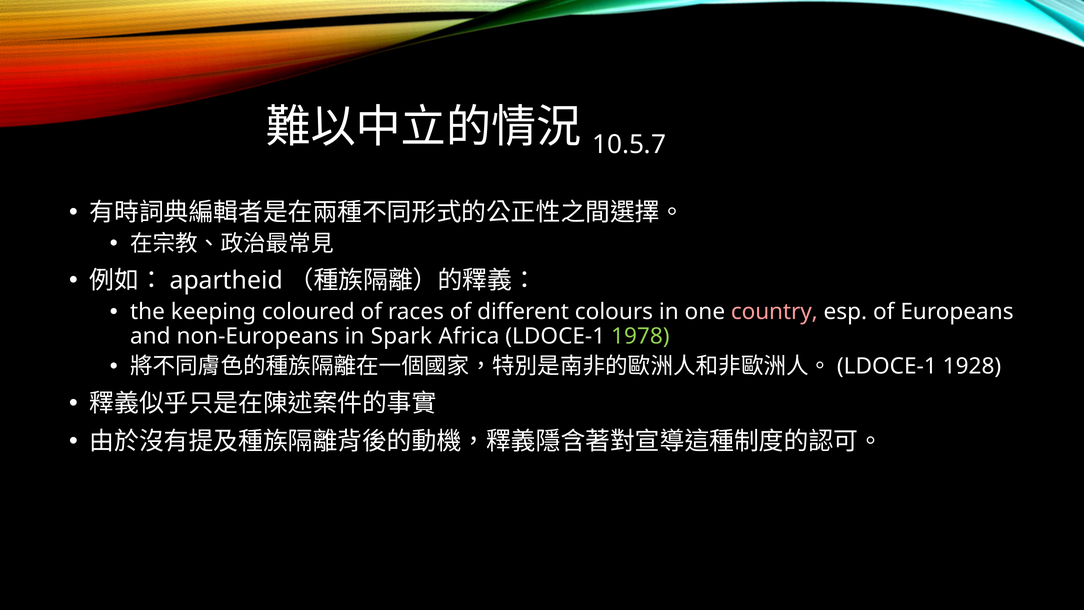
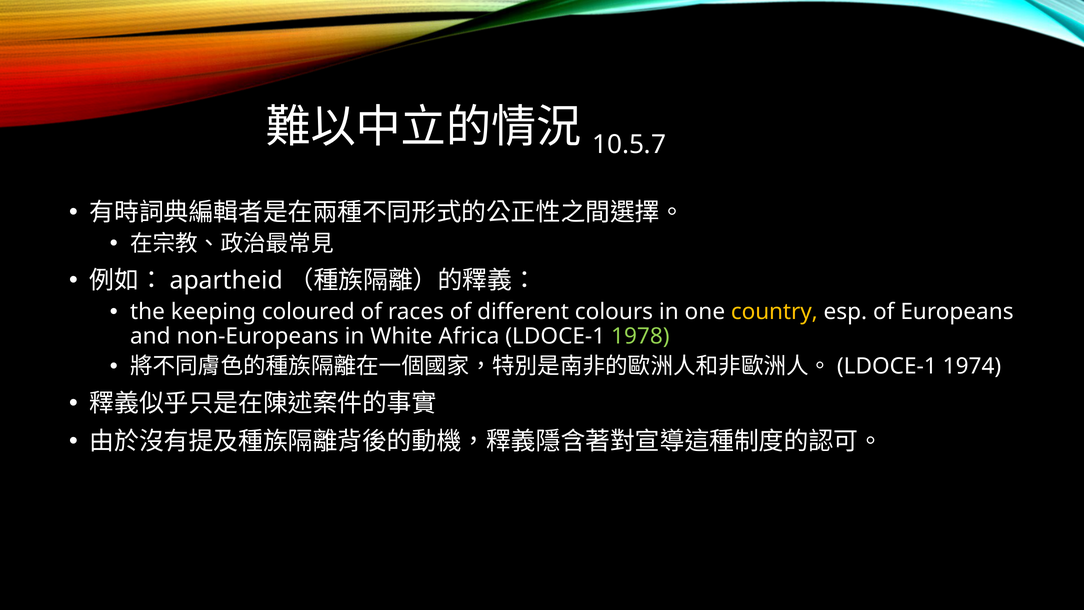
country colour: pink -> yellow (774, 312)
Spark: Spark -> White (401, 336)
1928: 1928 -> 1974 (972, 366)
